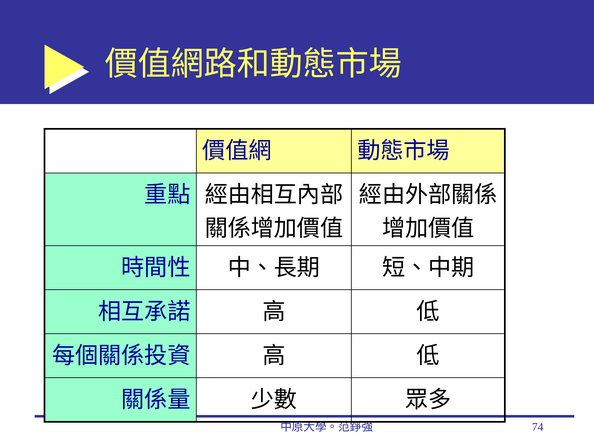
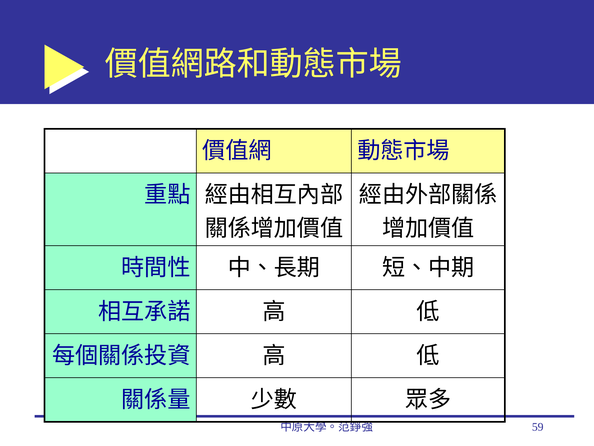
74: 74 -> 59 (538, 427)
